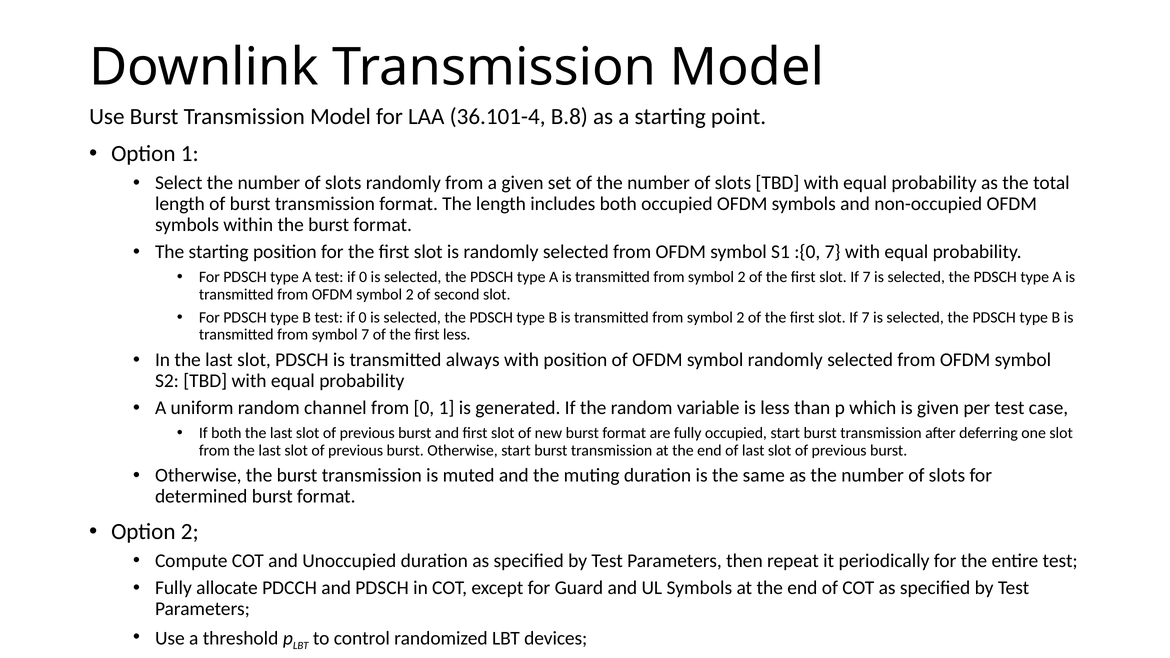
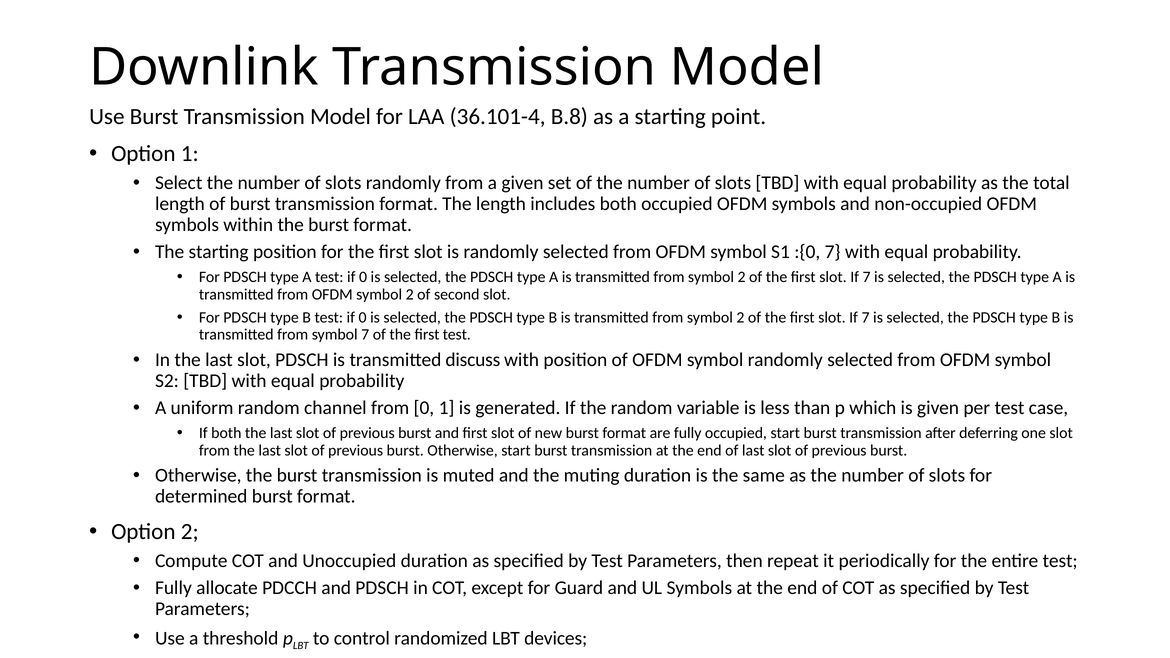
first less: less -> test (457, 335)
always: always -> discuss (473, 360)
